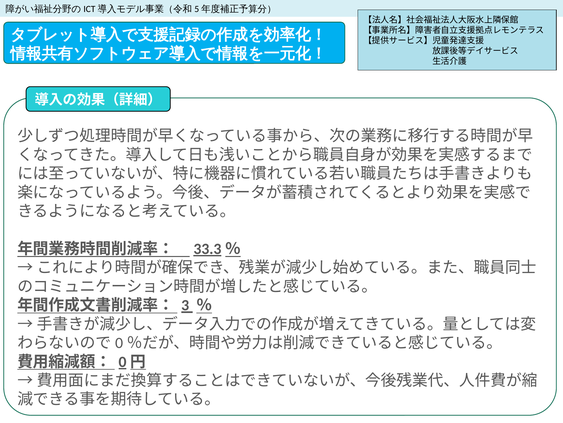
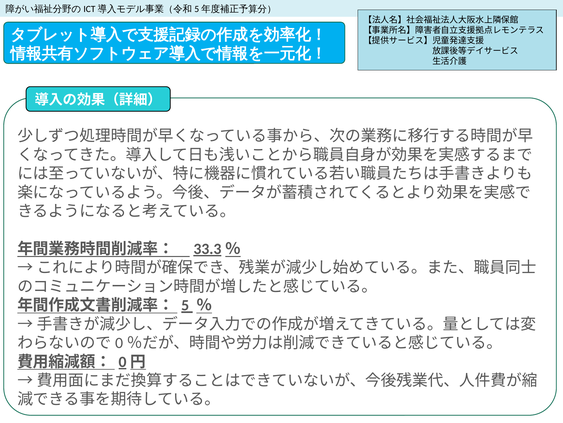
3: 3 -> 5 (185, 305)
